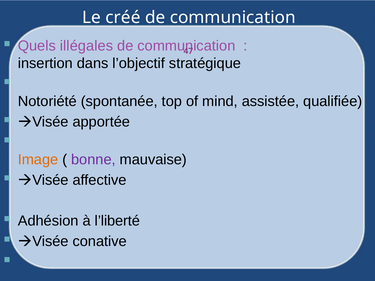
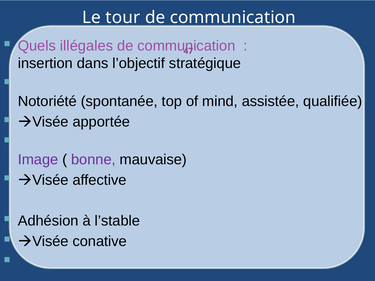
créé: créé -> tour (123, 17)
Image colour: orange -> purple (38, 160)
l’liberté: l’liberté -> l’stable (117, 221)
